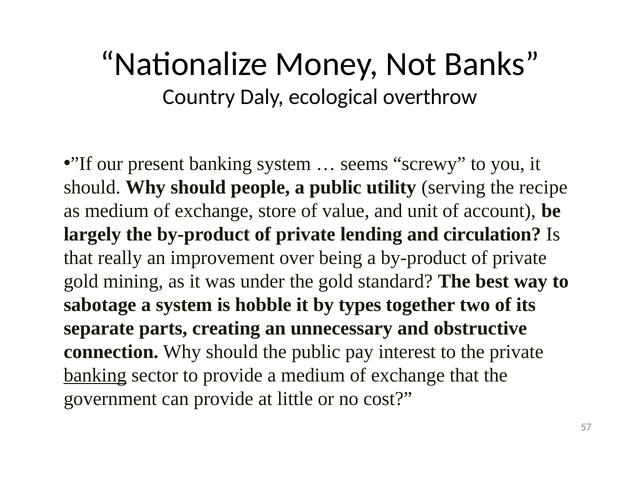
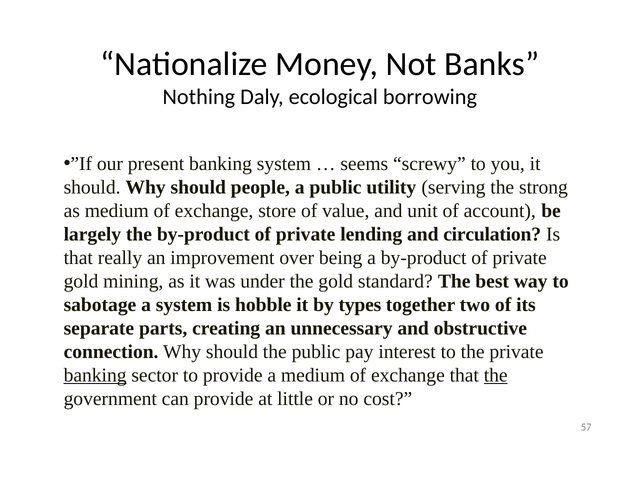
Country: Country -> Nothing (199, 97)
overthrow: overthrow -> borrowing (430, 97)
recipe: recipe -> strong (543, 187)
the underline: none -> present (496, 375)
